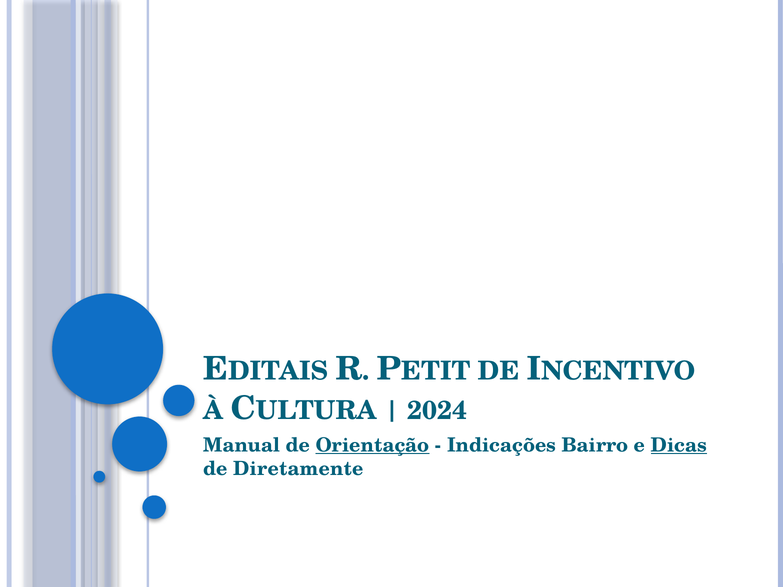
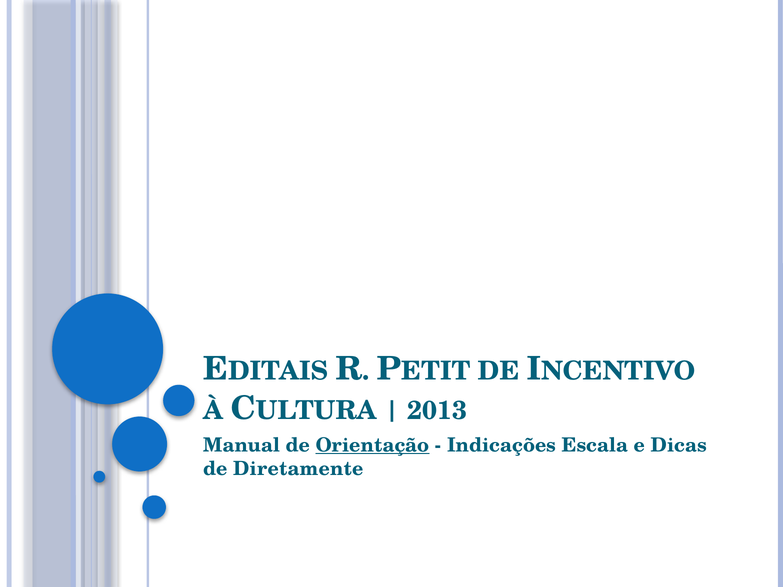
2024: 2024 -> 2013 (437, 411)
Bairro: Bairro -> Escala (595, 445)
Dicas underline: present -> none (679, 445)
